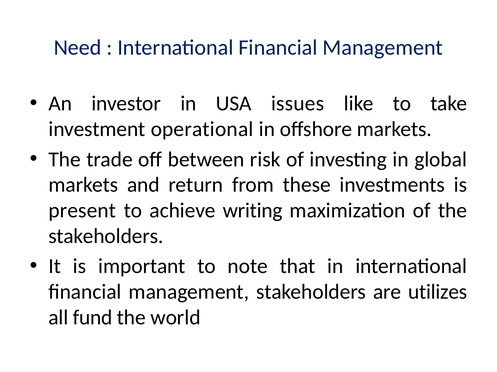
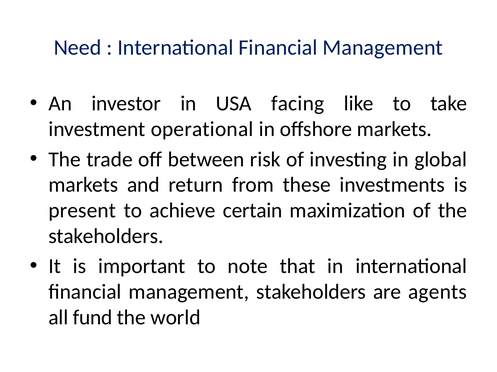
issues: issues -> facing (298, 104)
writing: writing -> certain (253, 211)
utilizes: utilizes -> agents (438, 292)
